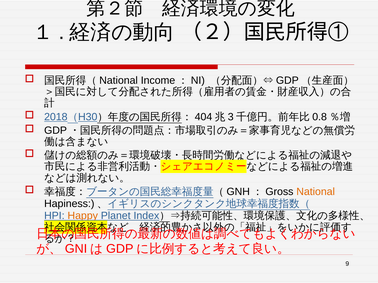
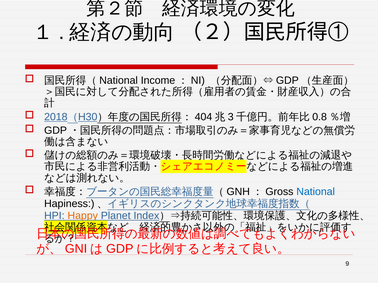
National colour: orange -> blue (316, 192)
